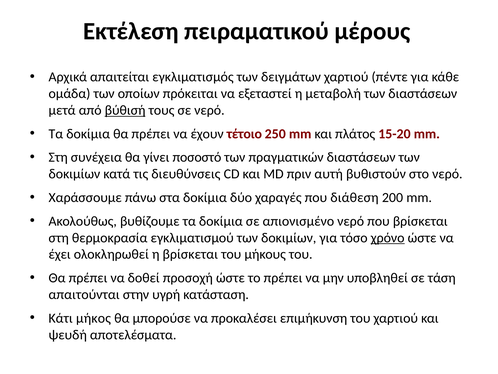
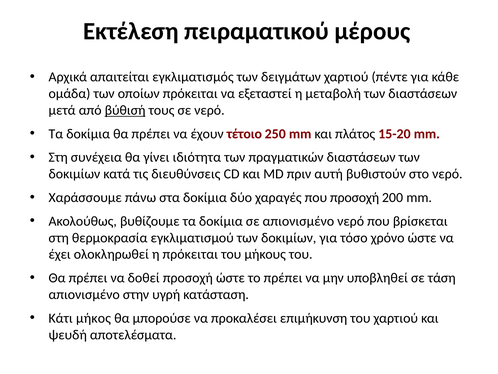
ποσοστό: ποσοστό -> ιδιότητα (197, 157)
που διάθεση: διάθεση -> προσοχή (355, 197)
χρόνο underline: present -> none (388, 237)
η βρίσκεται: βρίσκεται -> πρόκειται (190, 254)
απαιτούνται: απαιτούνται -> απιονισμένο (84, 294)
